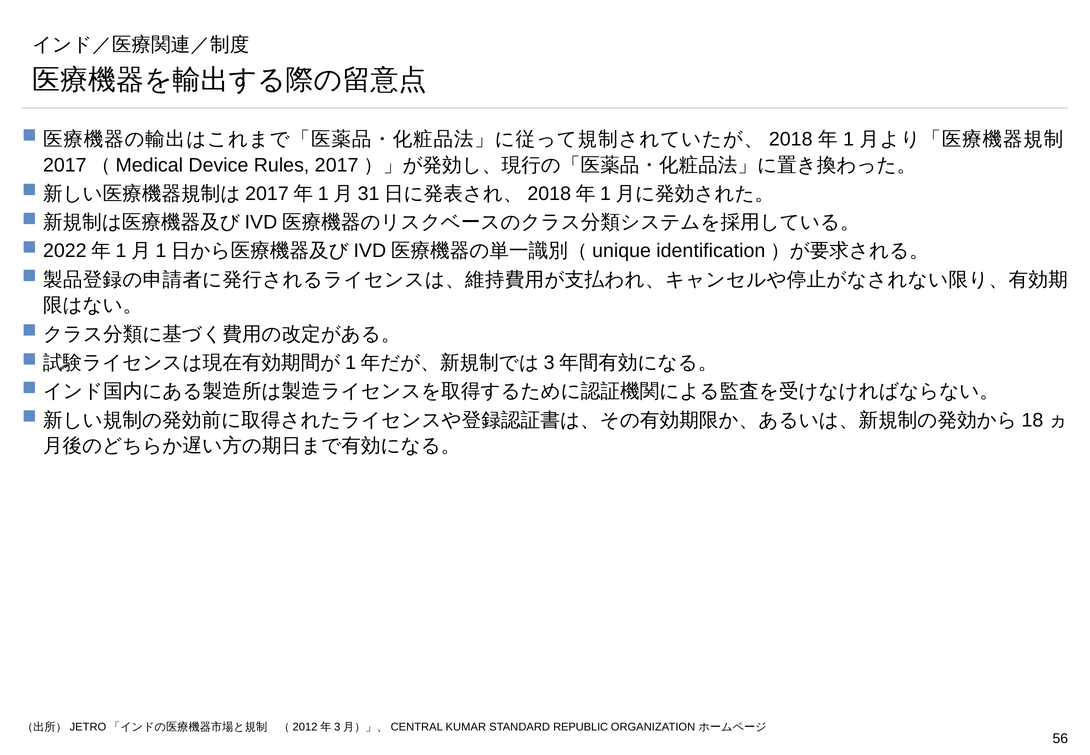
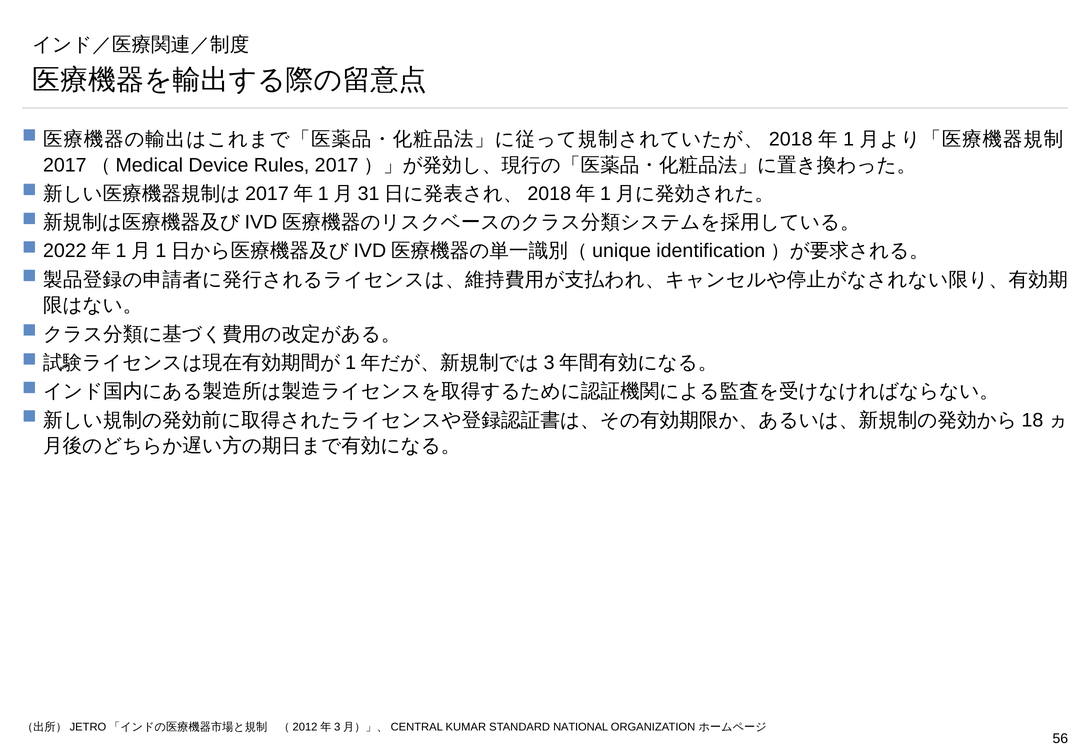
REPUBLIC: REPUBLIC -> NATIONAL (581, 727)
